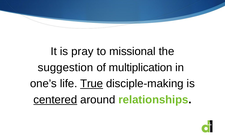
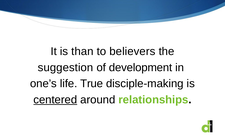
pray: pray -> than (82, 52)
missional: missional -> believers (132, 52)
multiplication: multiplication -> development (141, 68)
True underline: present -> none (92, 84)
